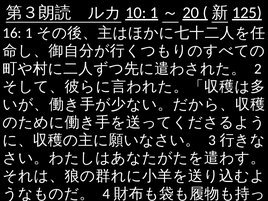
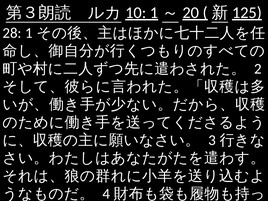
16: 16 -> 28 (12, 33)
